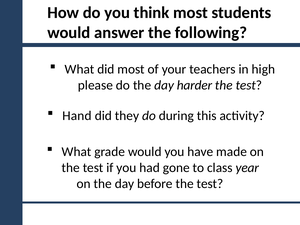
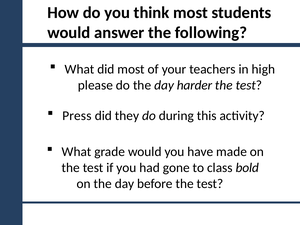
Hand: Hand -> Press (77, 116)
year: year -> bold (247, 168)
